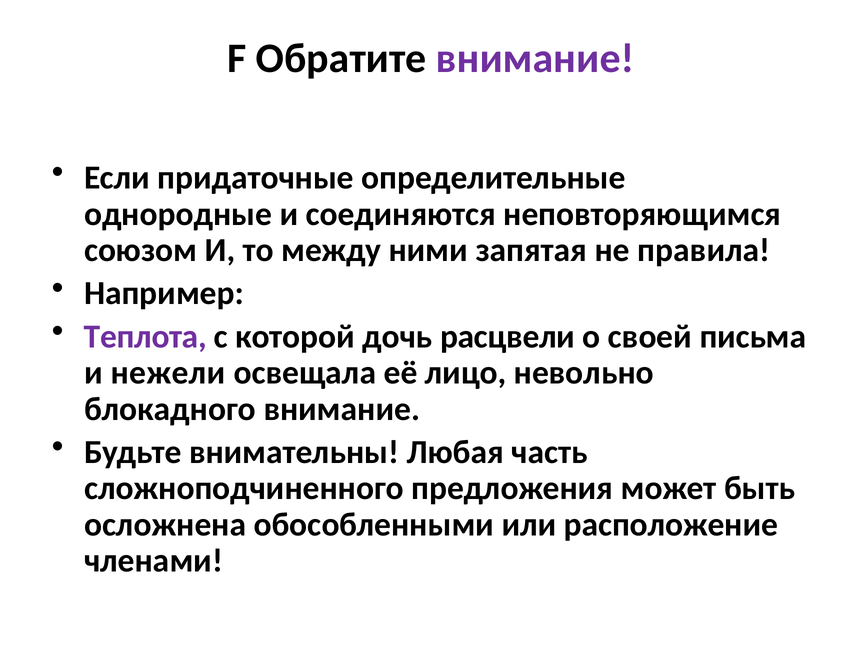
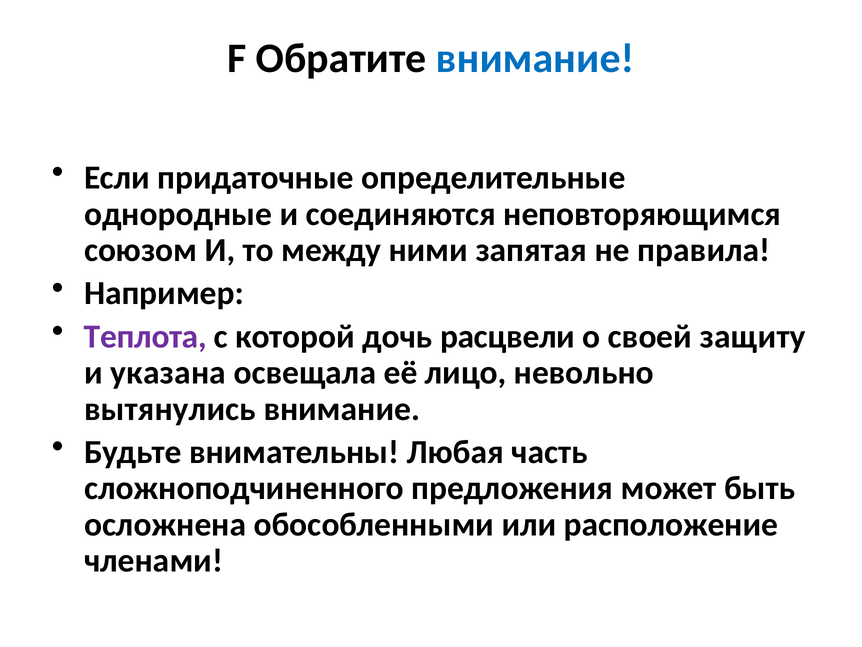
внимание colour: purple -> blue (535, 58)
письма: письма -> защиту (753, 336)
нежели: нежели -> указана (168, 372)
блокадного: блокадного -> вытянулись (170, 409)
